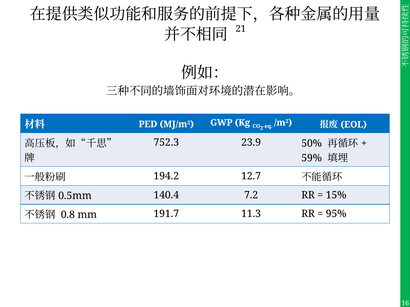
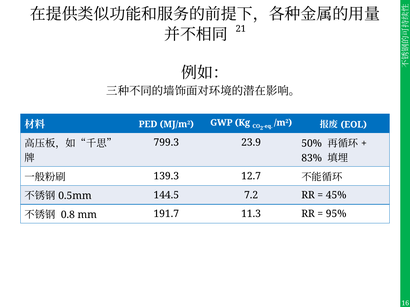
752.3: 752.3 -> 799.3 (166, 143)
59%: 59% -> 83% (312, 158)
194.2: 194.2 -> 139.3 (166, 176)
140.4: 140.4 -> 144.5 (166, 195)
15%: 15% -> 45% (336, 195)
